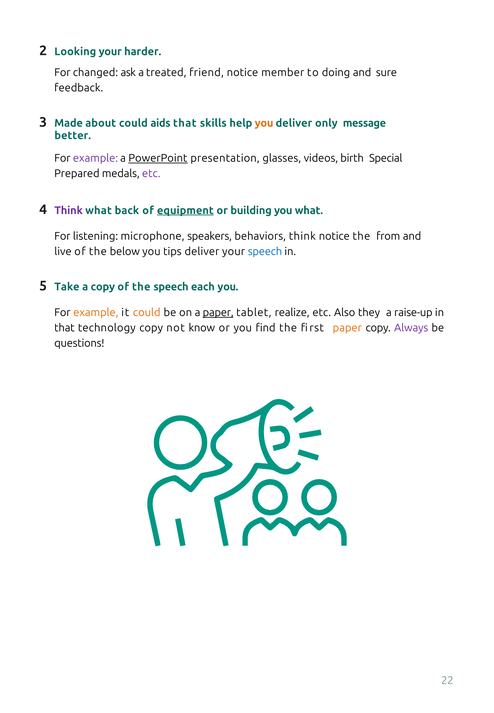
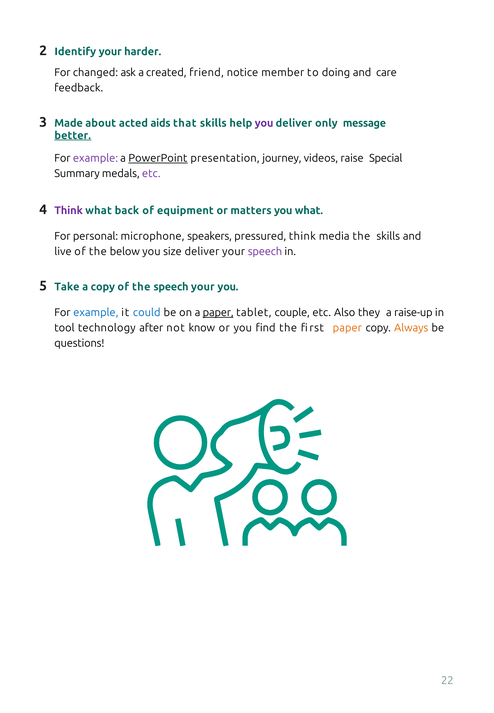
Looking: Looking -> Identify (75, 52)
treated: treated -> created (166, 72)
sure: sure -> care (386, 72)
about could: could -> acted (133, 123)
you colour: orange -> purple (264, 123)
better underline: none -> present (73, 136)
glasses: glasses -> journey (282, 158)
birth: birth -> raise (352, 158)
Prepared: Prepared -> Summary (77, 174)
equipment underline: present -> none (185, 211)
building: building -> matters (251, 211)
listening: listening -> personal (96, 236)
behaviors: behaviors -> pressured (260, 236)
think notice: notice -> media (334, 236)
the from: from -> skills (388, 236)
tips: tips -> size (172, 252)
speech colour: blue -> purple (265, 252)
speech each: each -> your (203, 287)
example colour: orange -> blue (96, 313)
could colour: orange -> blue (147, 313)
realize: realize -> couple (292, 313)
that: that -> tool (64, 328)
technology copy: copy -> after (151, 328)
Always colour: purple -> orange (411, 328)
